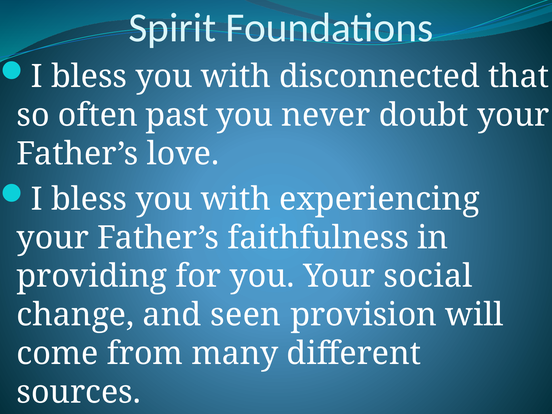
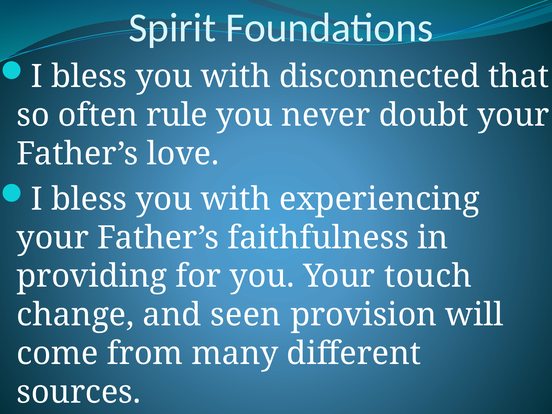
past: past -> rule (177, 115)
social: social -> touch (428, 276)
